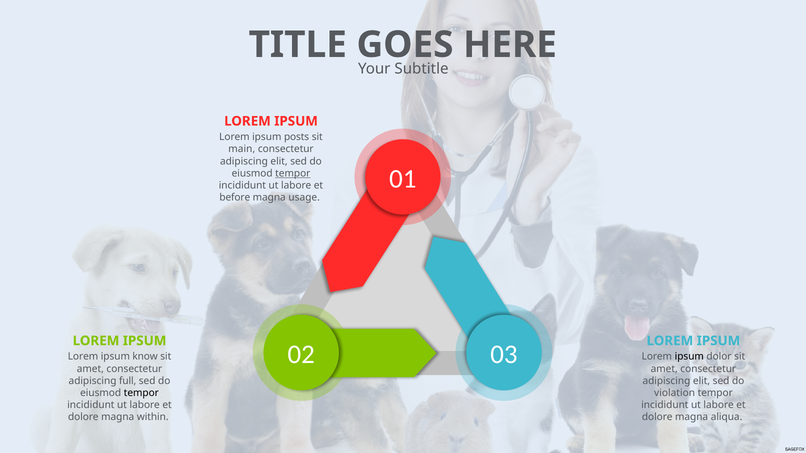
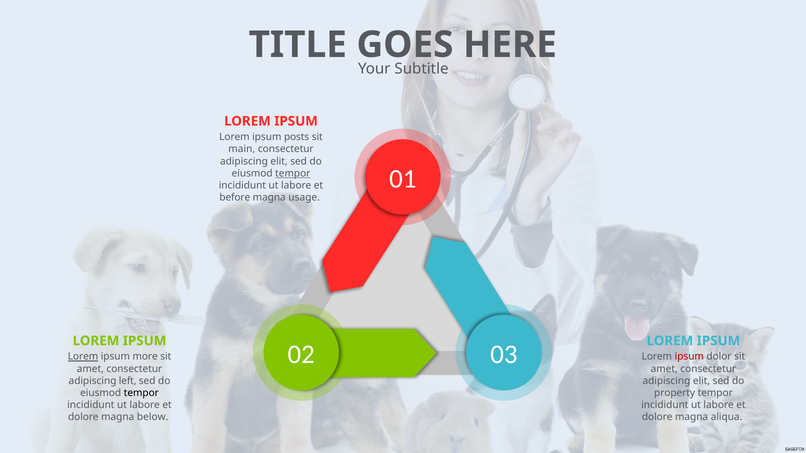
Lorem underline: none -> present (83, 357)
know: know -> more (145, 357)
ipsum colour: black -> red (689, 357)
full: full -> left (128, 381)
violation: violation -> property (675, 393)
within: within -> below (153, 417)
